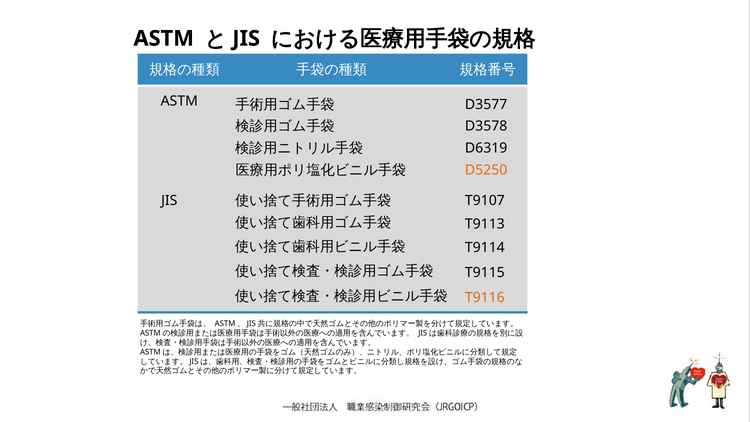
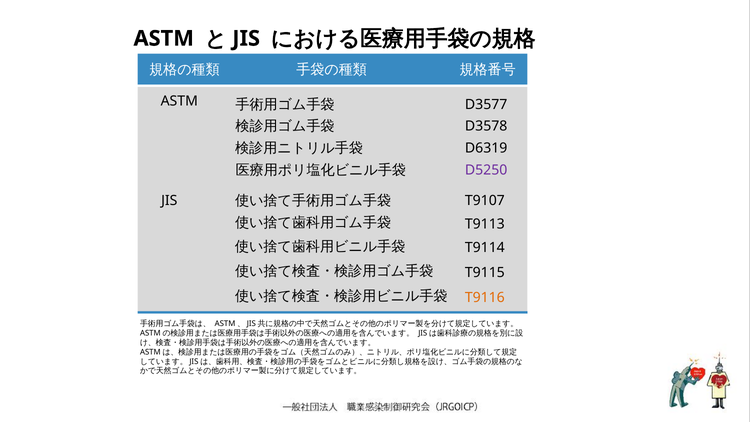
D5250 colour: orange -> purple (486, 170)
